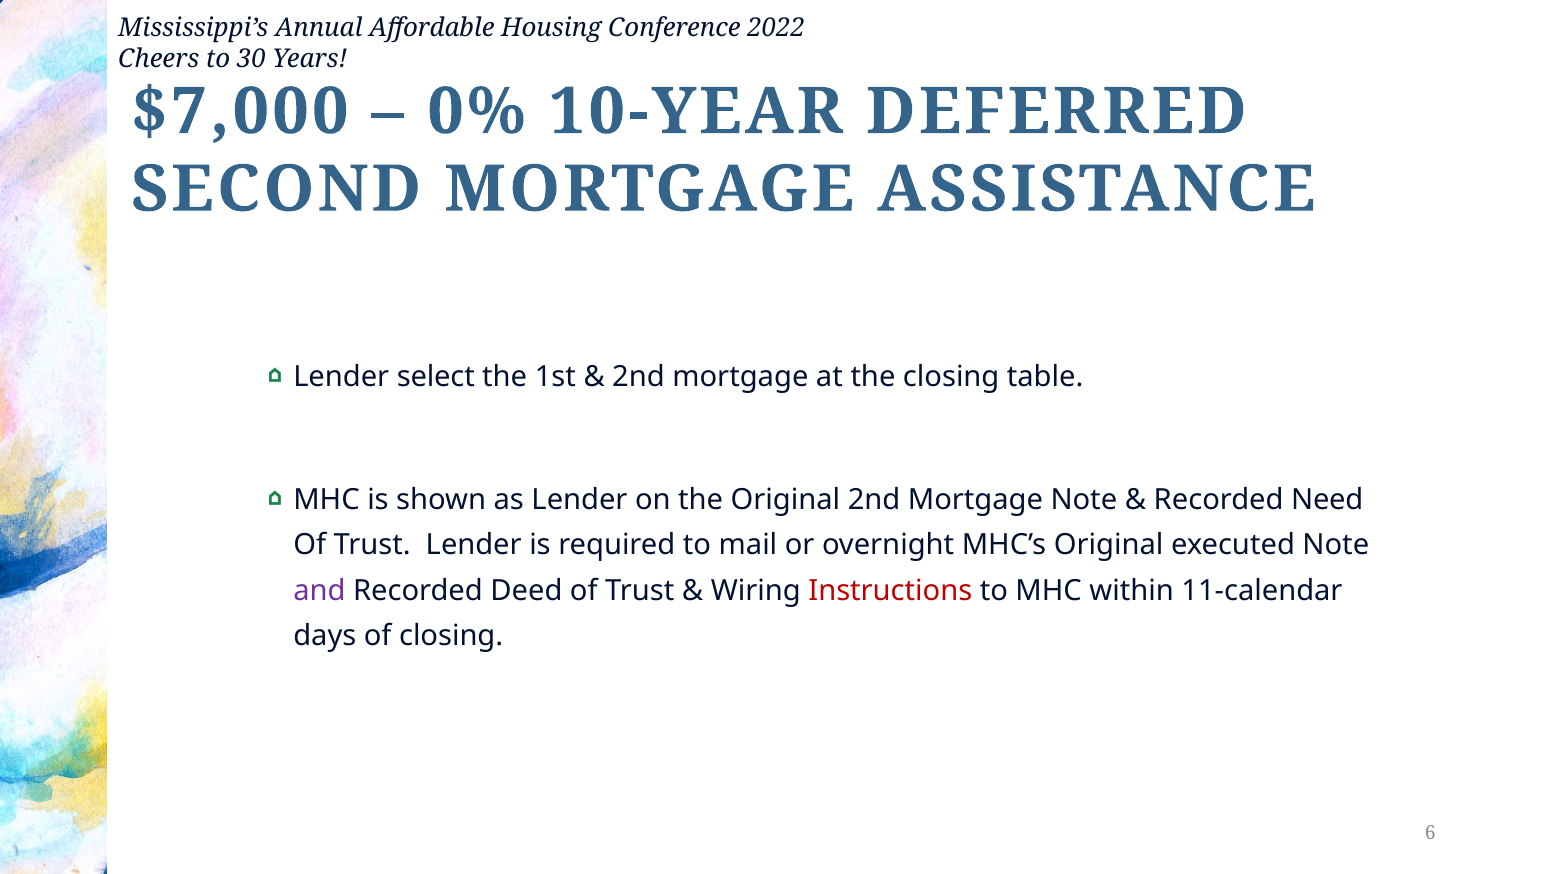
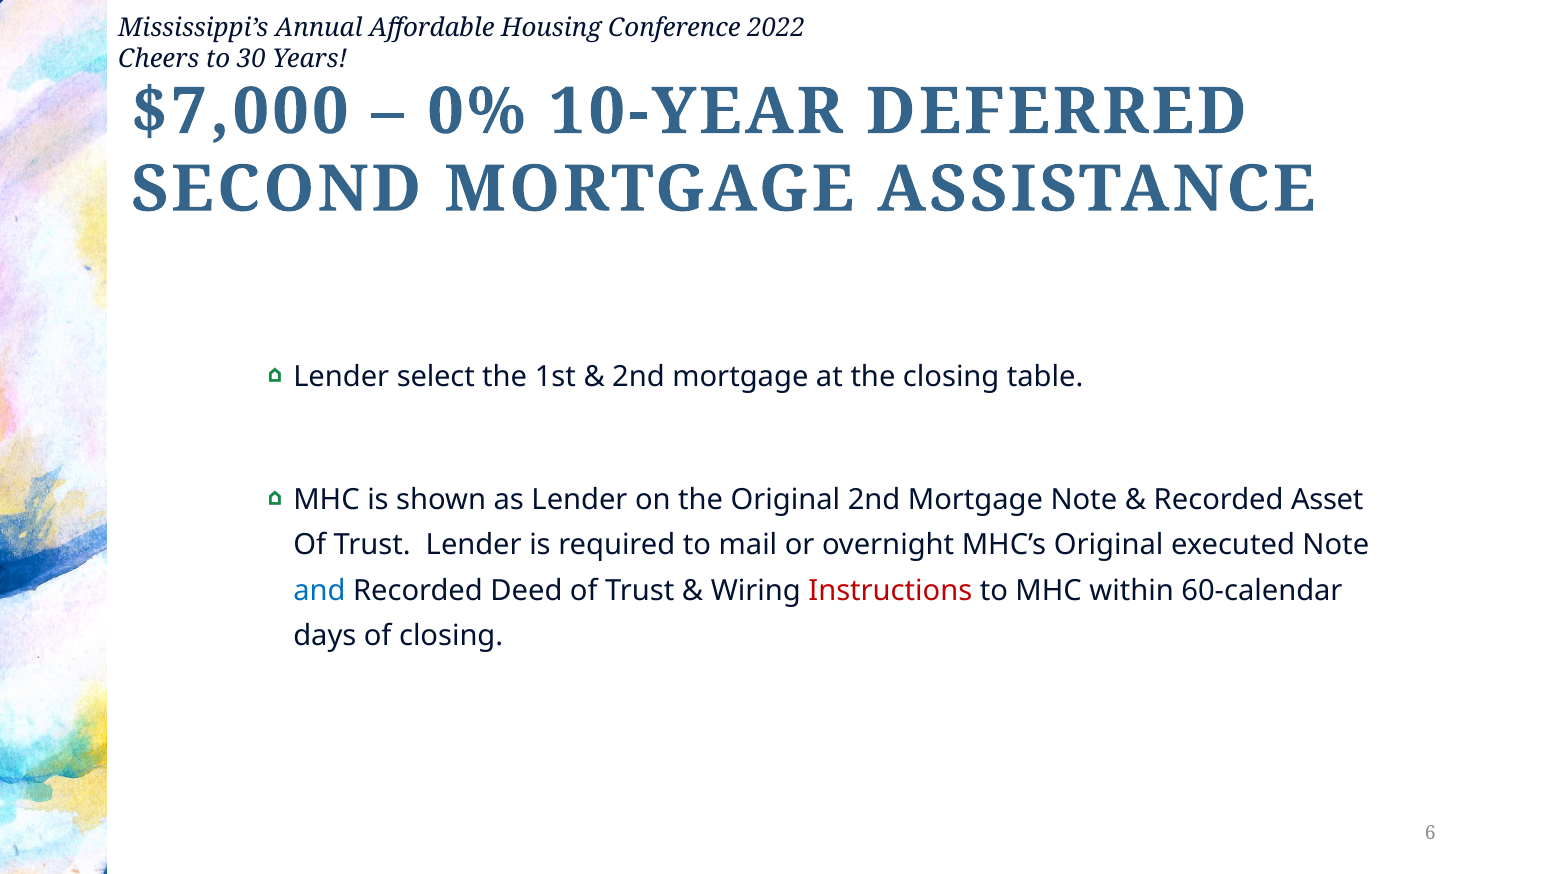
Need: Need -> Asset (1327, 500)
and colour: purple -> blue (319, 591)
11-calendar: 11-calendar -> 60-calendar (1262, 591)
